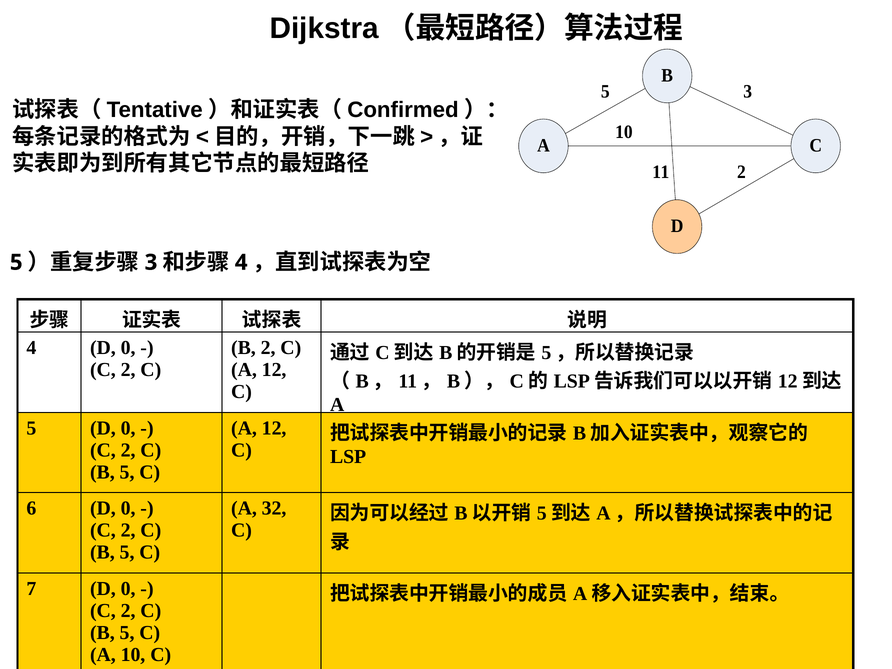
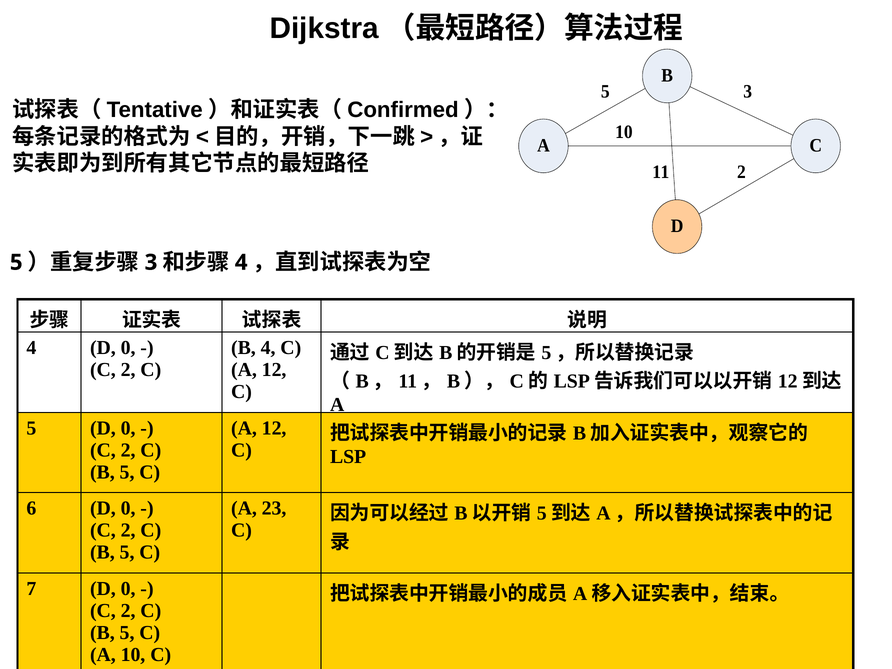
B 2: 2 -> 4 (268, 348)
A 32: 32 -> 23 (274, 508)
